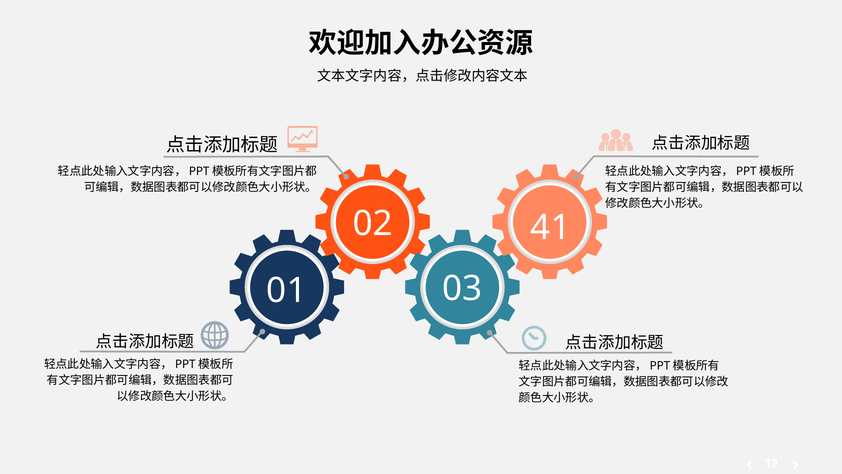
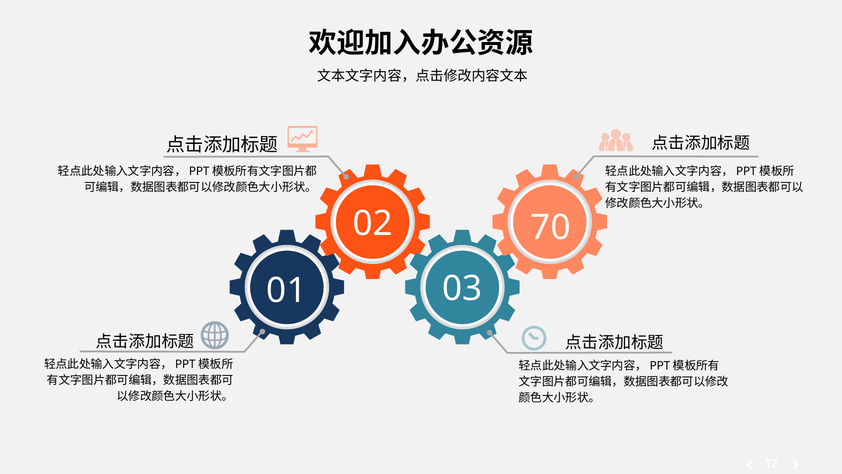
41: 41 -> 70 (551, 227)
